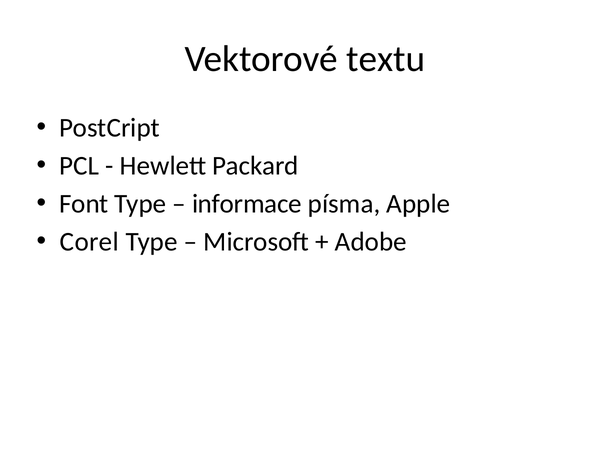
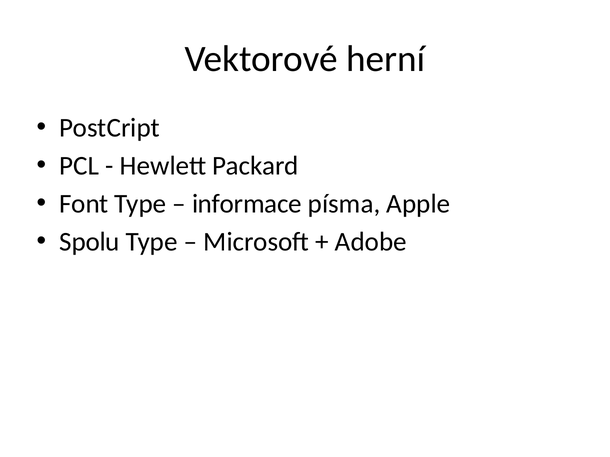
textu: textu -> herní (386, 59)
Corel: Corel -> Spolu (90, 242)
